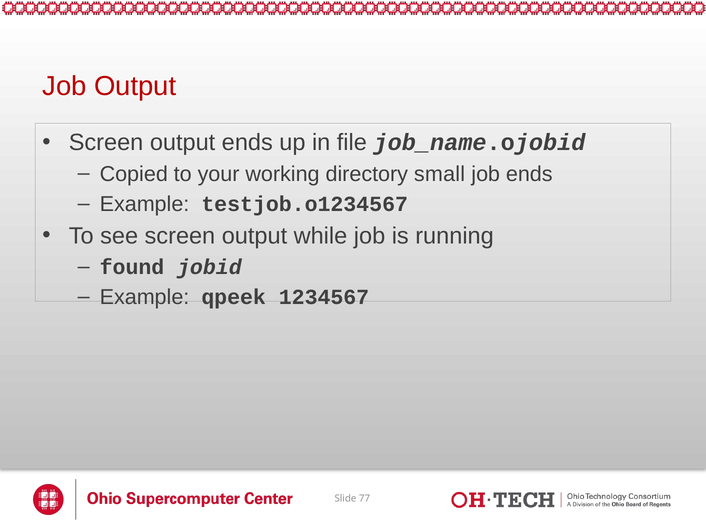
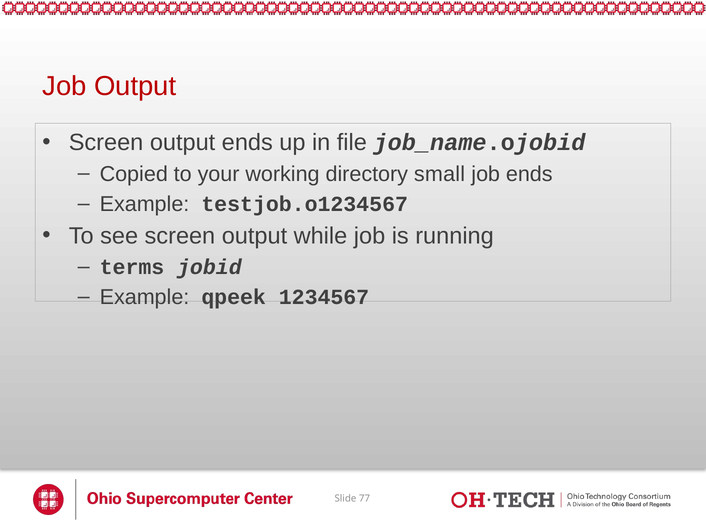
found: found -> terms (132, 267)
